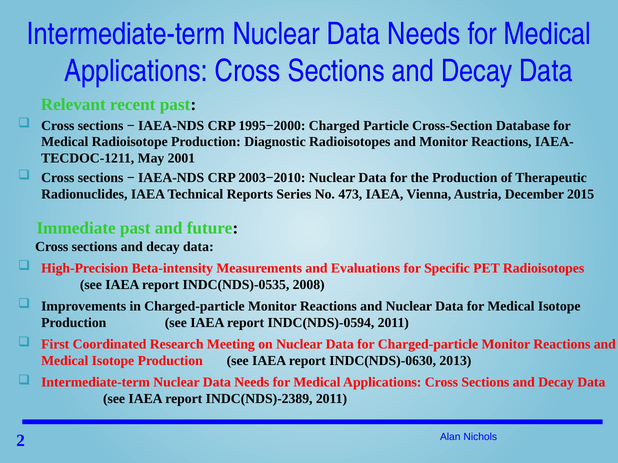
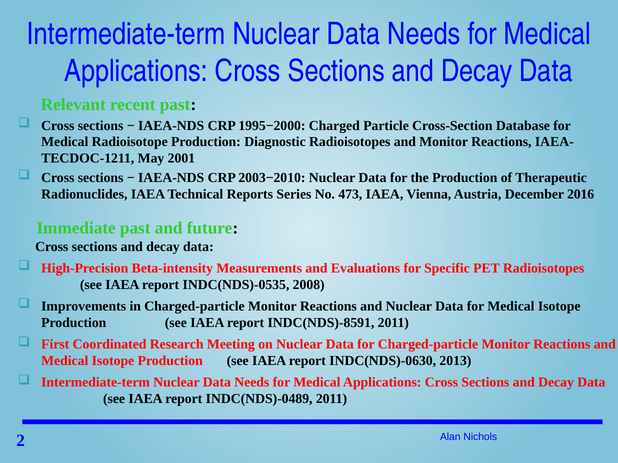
2015: 2015 -> 2016 (581, 194)
INDC(NDS)-0594: INDC(NDS)-0594 -> INDC(NDS)-8591 (321, 323)
INDC(NDS)-2389: INDC(NDS)-2389 -> INDC(NDS)-0489 (259, 399)
